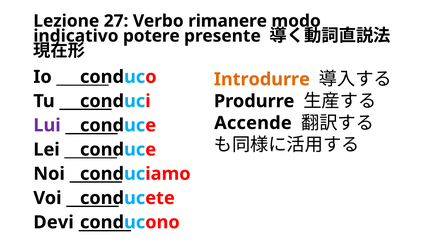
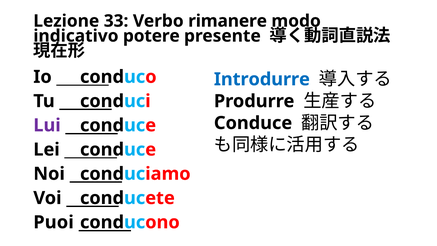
27: 27 -> 33 (116, 21)
Introdurre colour: orange -> blue (262, 79)
Accende: Accende -> Conduce (253, 123)
Devi: Devi -> Puoi (54, 222)
